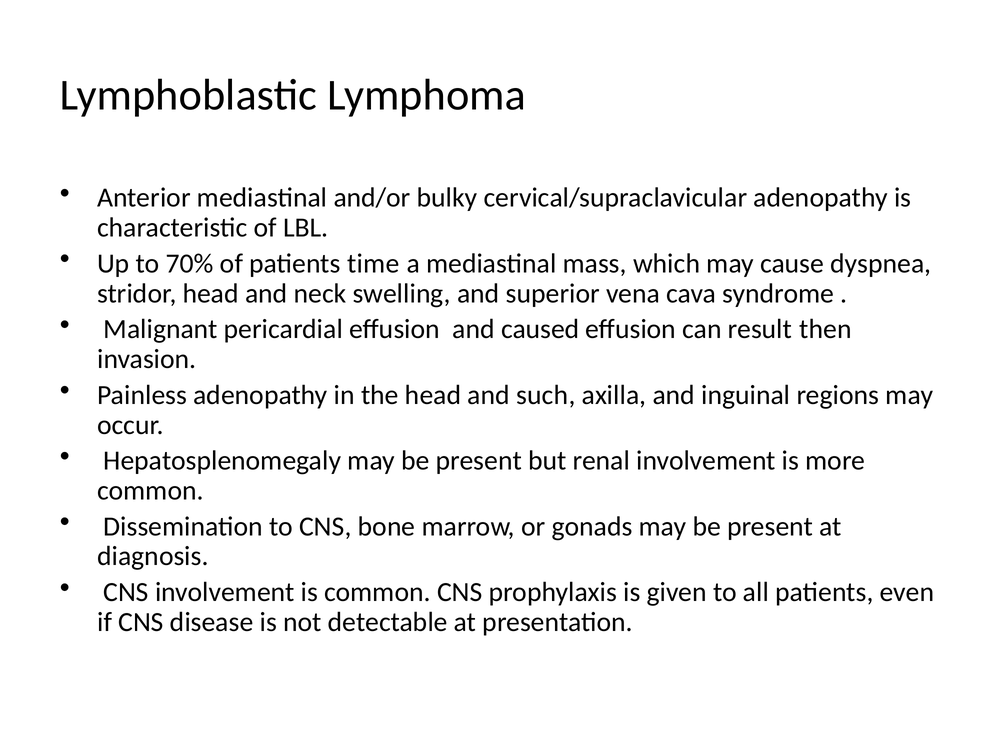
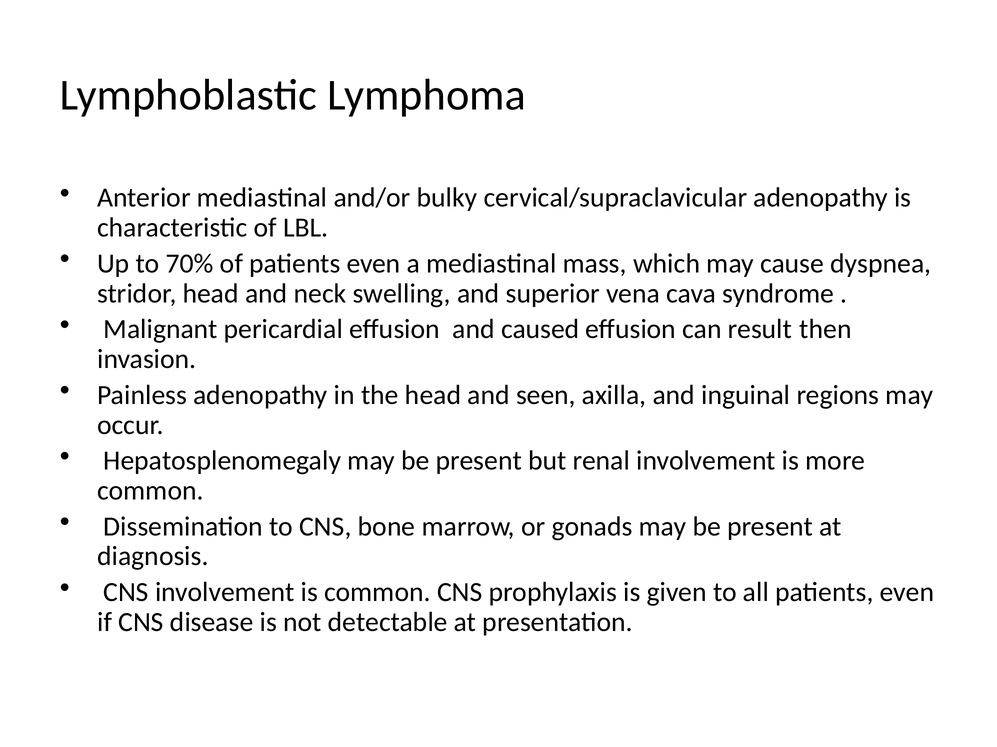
of patients time: time -> even (374, 264)
such: such -> seen (546, 395)
